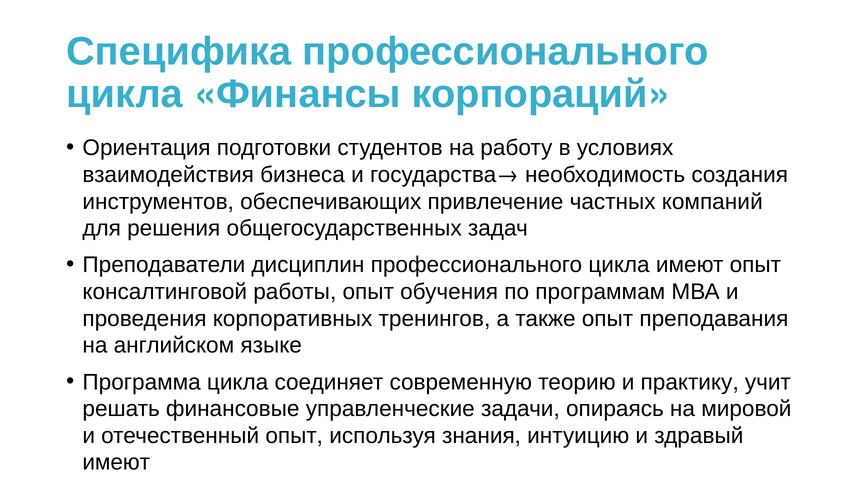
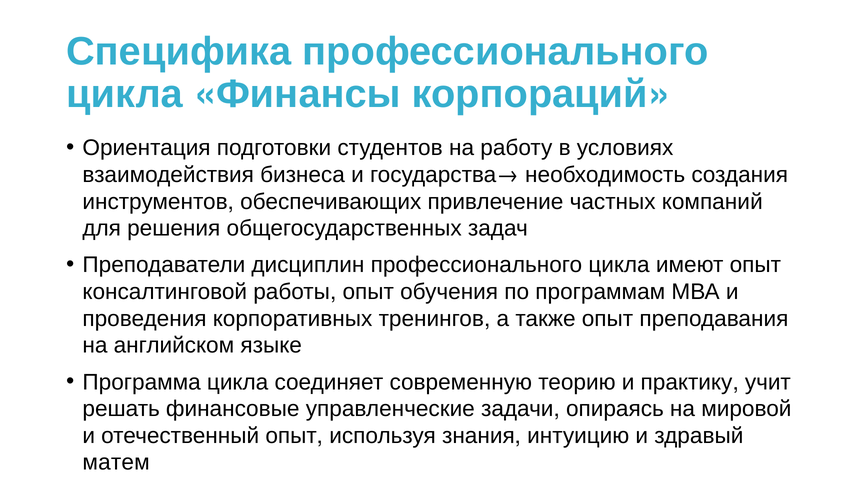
имеют: имеют -> матем (116, 463)
